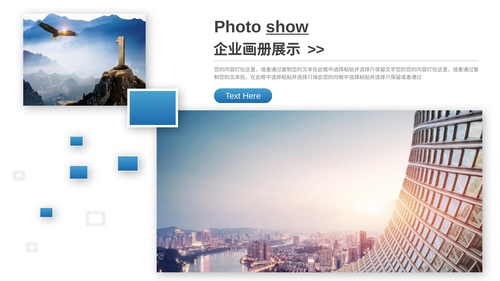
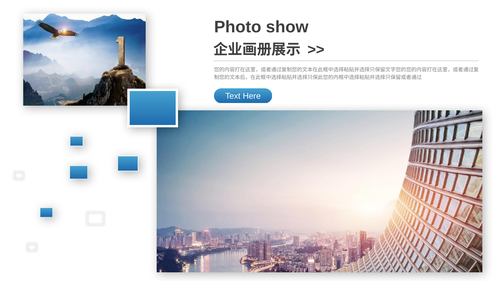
show underline: present -> none (287, 27)
